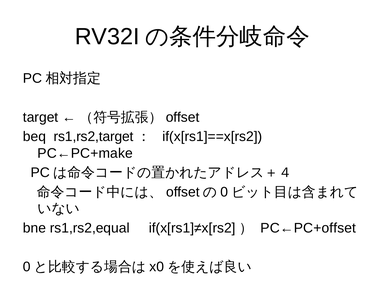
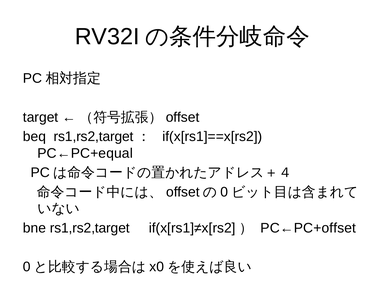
PC←PC+make: PC←PC+make -> PC←PC+equal (85, 153)
bne rs1,rs2,equal: rs1,rs2,equal -> rs1,rs2,target (90, 227)
